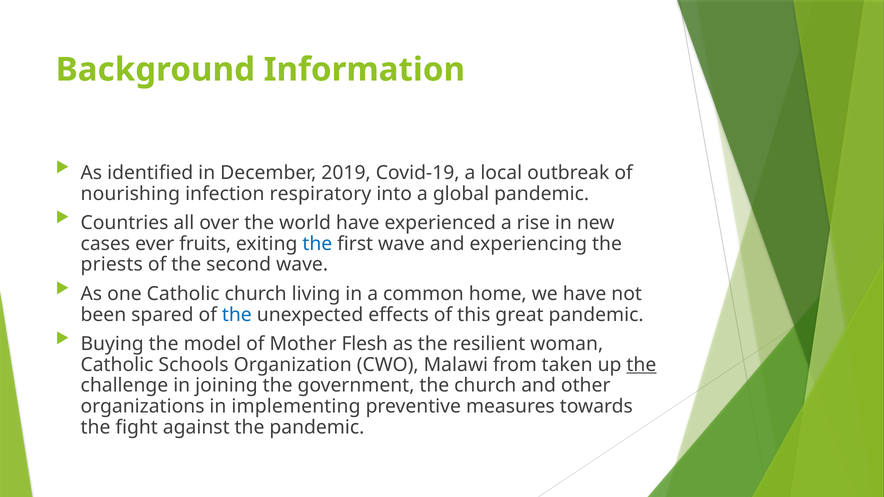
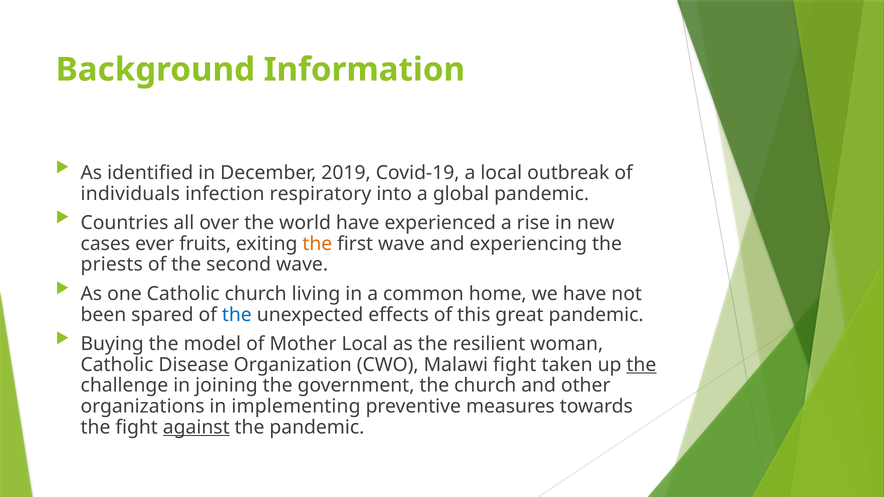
nourishing: nourishing -> individuals (130, 194)
the colour: blue -> orange (317, 244)
Mother Flesh: Flesh -> Local (365, 344)
Schools: Schools -> Disease (194, 365)
Malawi from: from -> fight (515, 365)
against underline: none -> present (196, 427)
